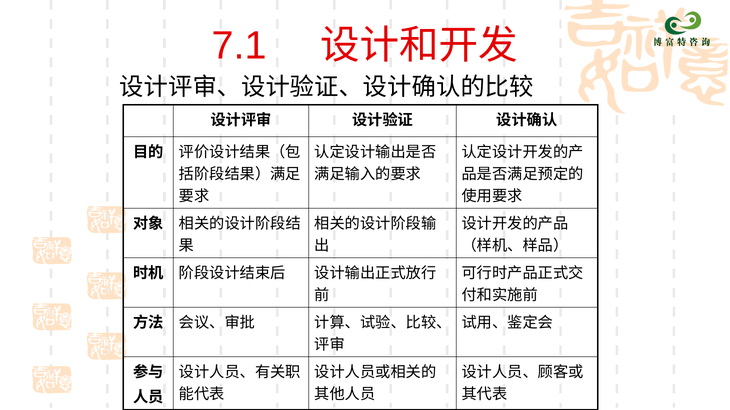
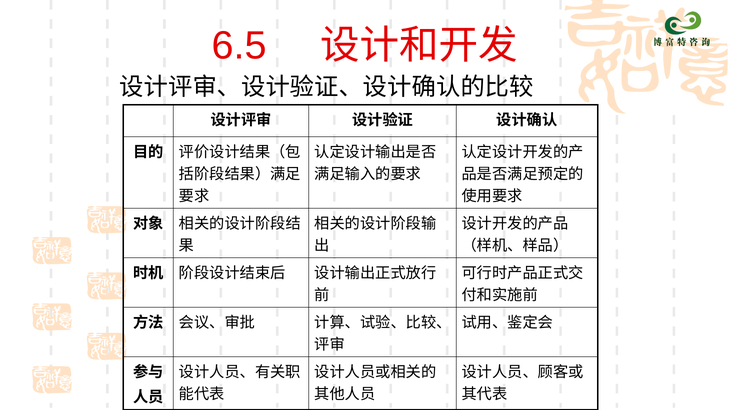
7.1: 7.1 -> 6.5 (239, 46)
